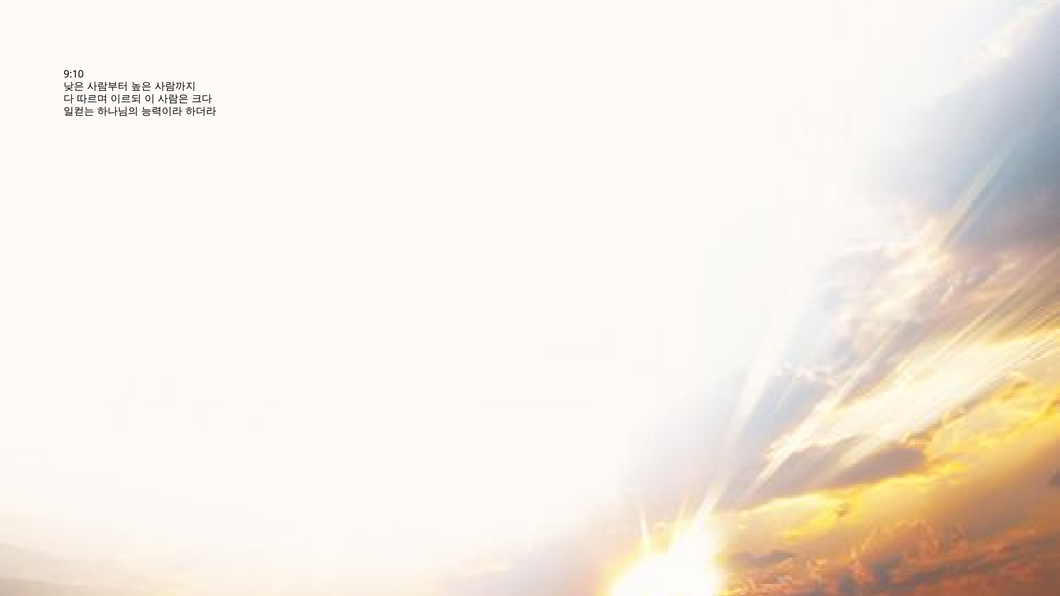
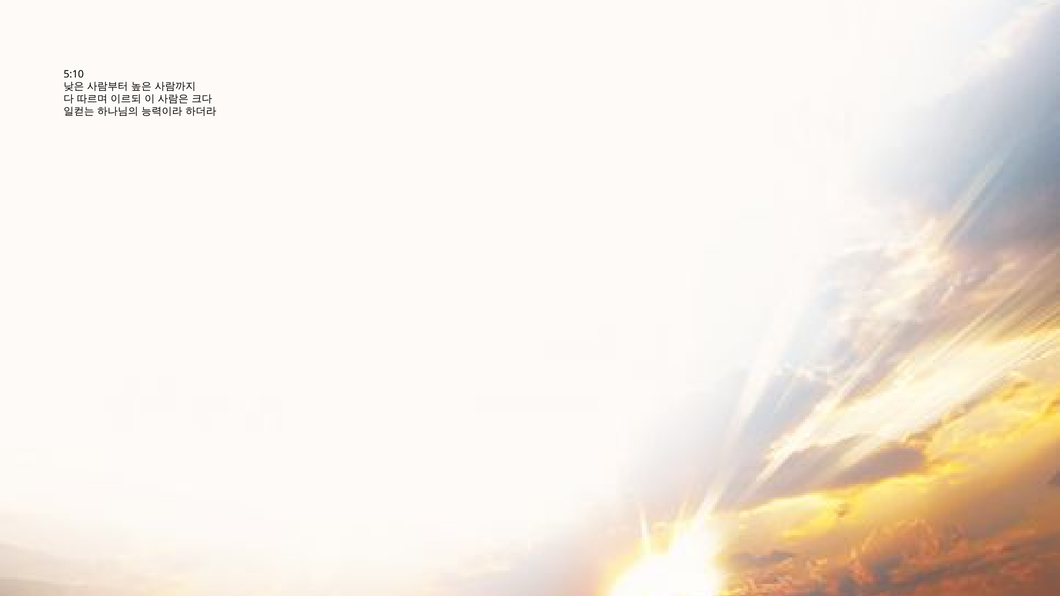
9:10: 9:10 -> 5:10 (74, 74)
